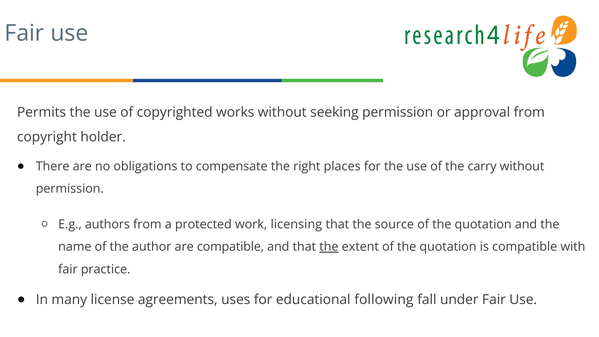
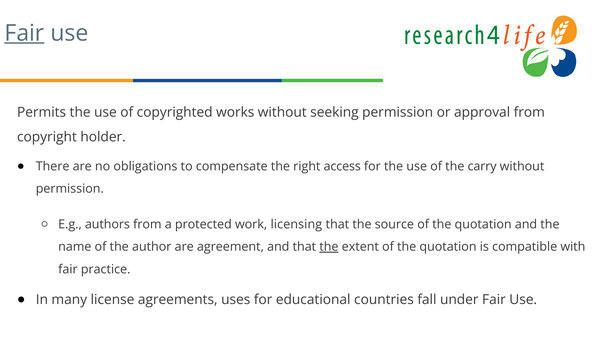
Fair underline: none -> present (24, 33)
places: places -> access (342, 166)
are compatible: compatible -> agreement (230, 247)
following: following -> countries (384, 300)
